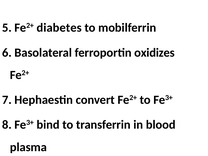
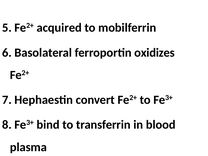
diabetes: diabetes -> acquired (59, 28)
